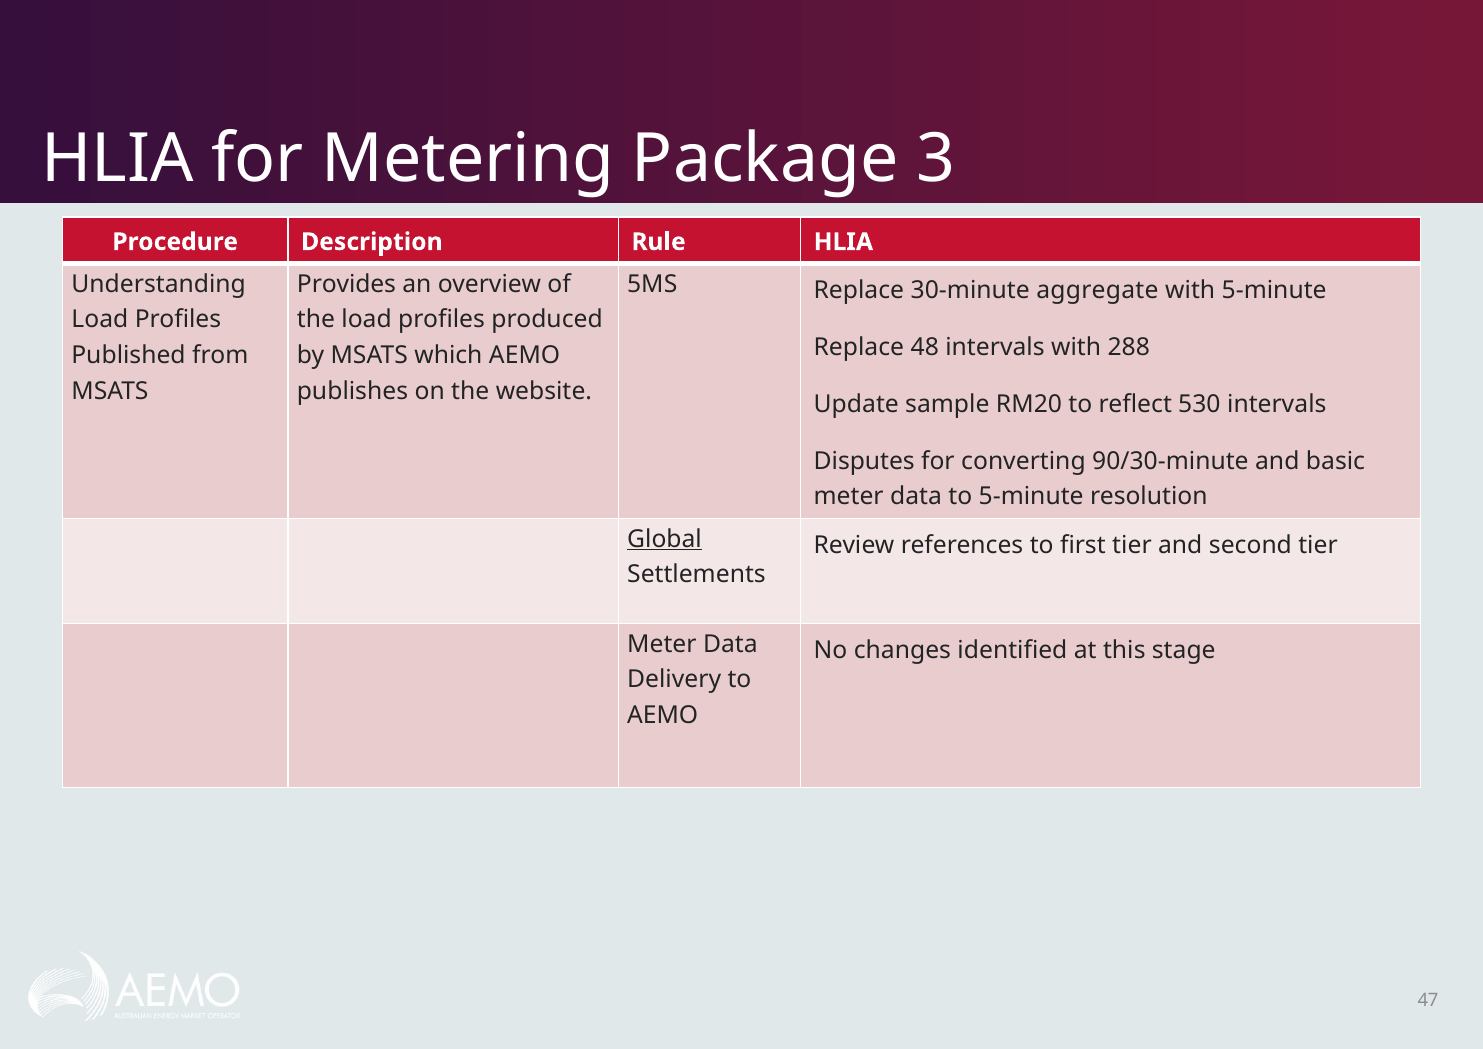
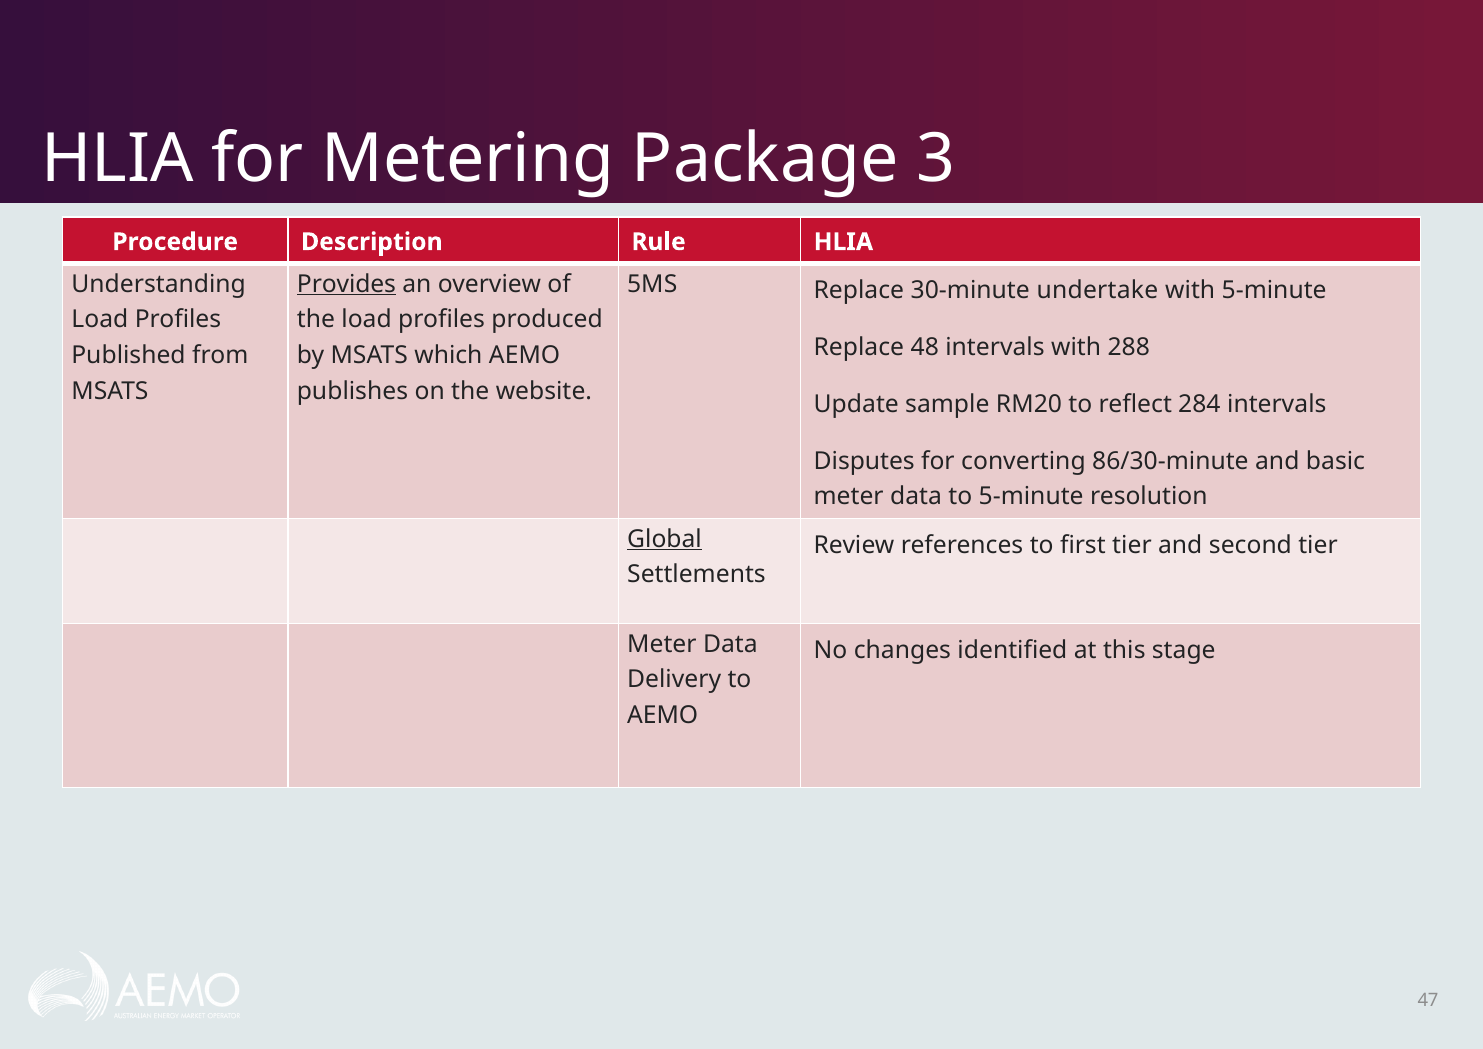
Provides underline: none -> present (346, 284)
aggregate: aggregate -> undertake (1097, 291)
530: 530 -> 284 (1199, 404)
90/30-minute: 90/30-minute -> 86/30-minute (1170, 461)
